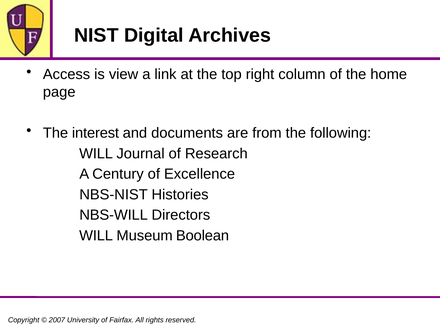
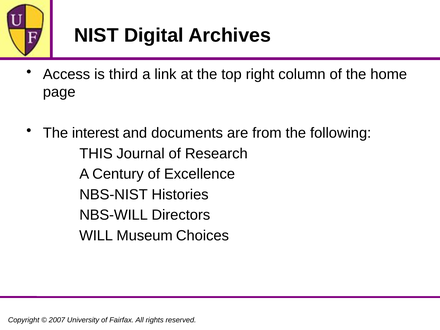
view: view -> third (123, 74)
WILL: WILL -> THIS (96, 154)
Boolean: Boolean -> Choices (202, 236)
